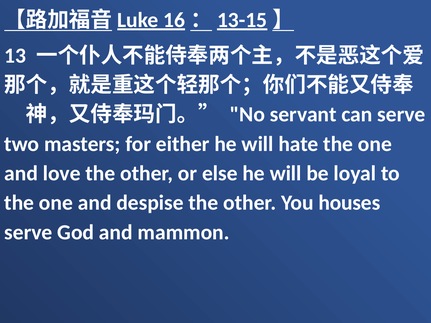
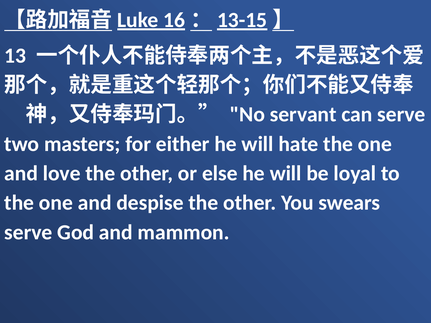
houses: houses -> swears (349, 203)
